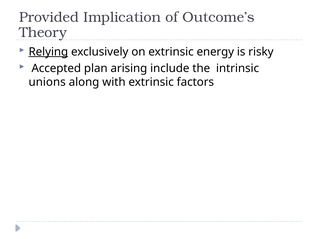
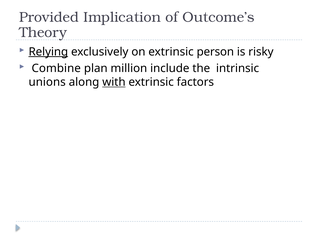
energy: energy -> person (215, 52)
Accepted: Accepted -> Combine (56, 68)
arising: arising -> million (129, 68)
with underline: none -> present (114, 82)
